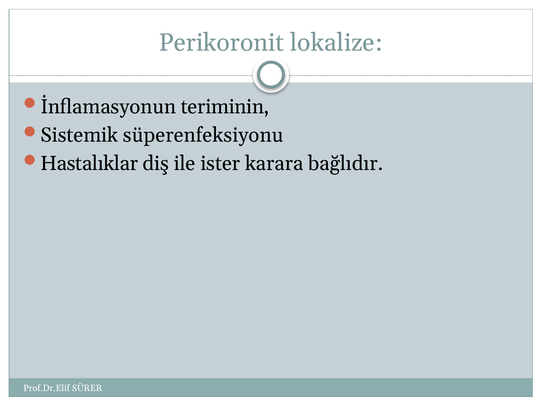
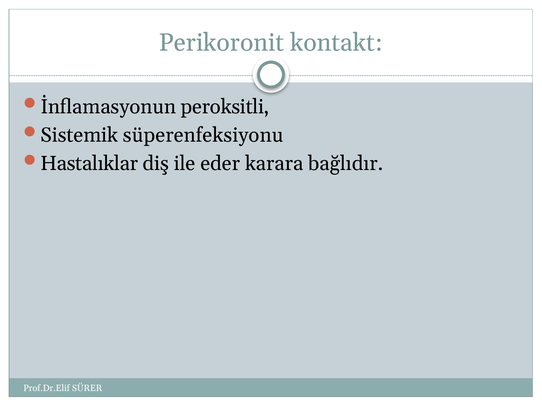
lokalize: lokalize -> kontakt (336, 43)
teriminin: teriminin -> peroksitli (225, 107)
ister: ister -> eder (220, 164)
